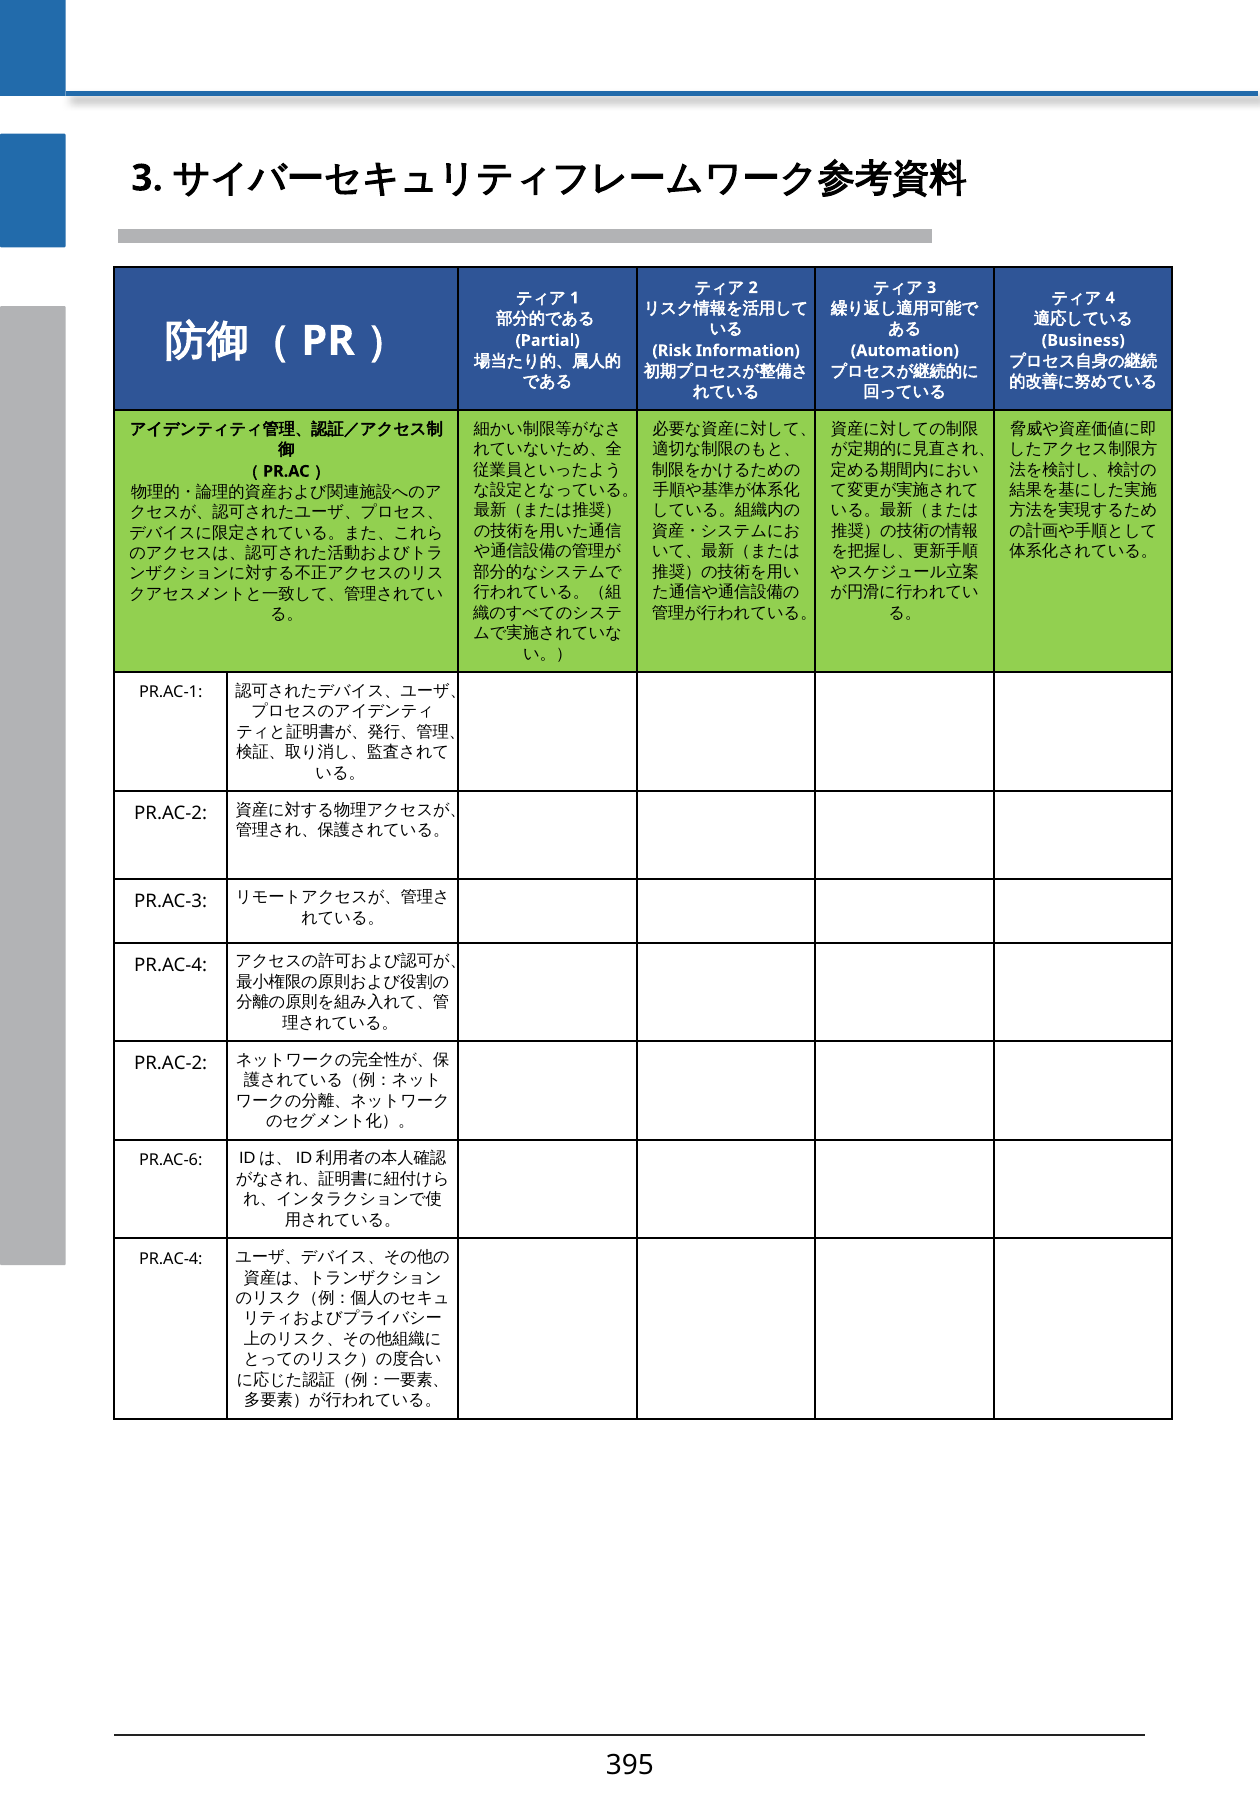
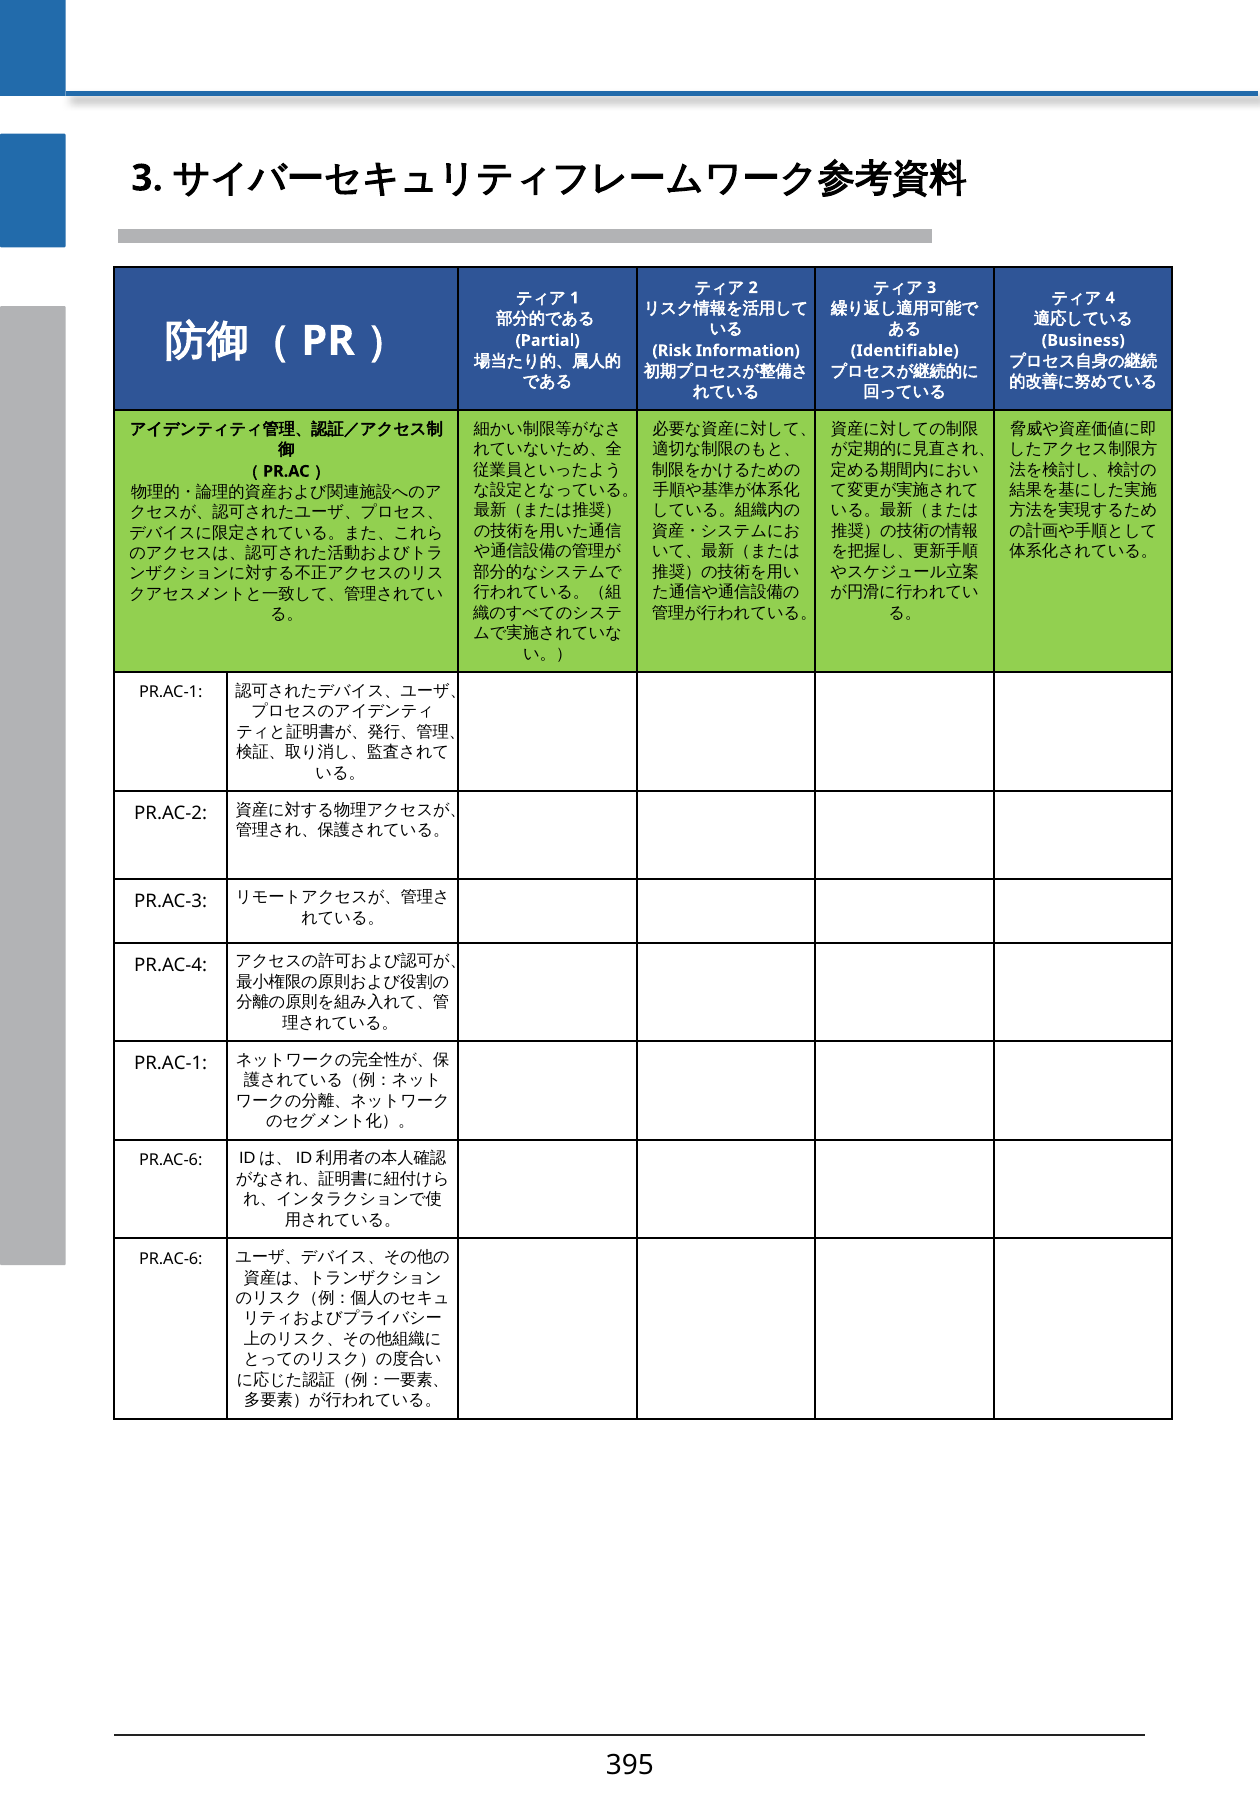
Automation: Automation -> Identifiable (905, 351)
PR.AC-2: PR.AC-2 -> PR.AC-1 (171, 1064)
PR.AC-4: PR.AC-4 -> PR.AC-6 (171, 1259)
